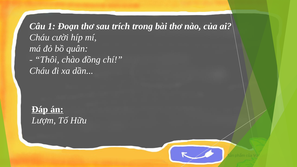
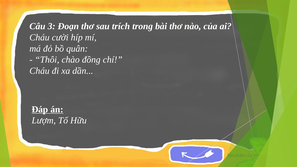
1: 1 -> 3 (52, 26)
